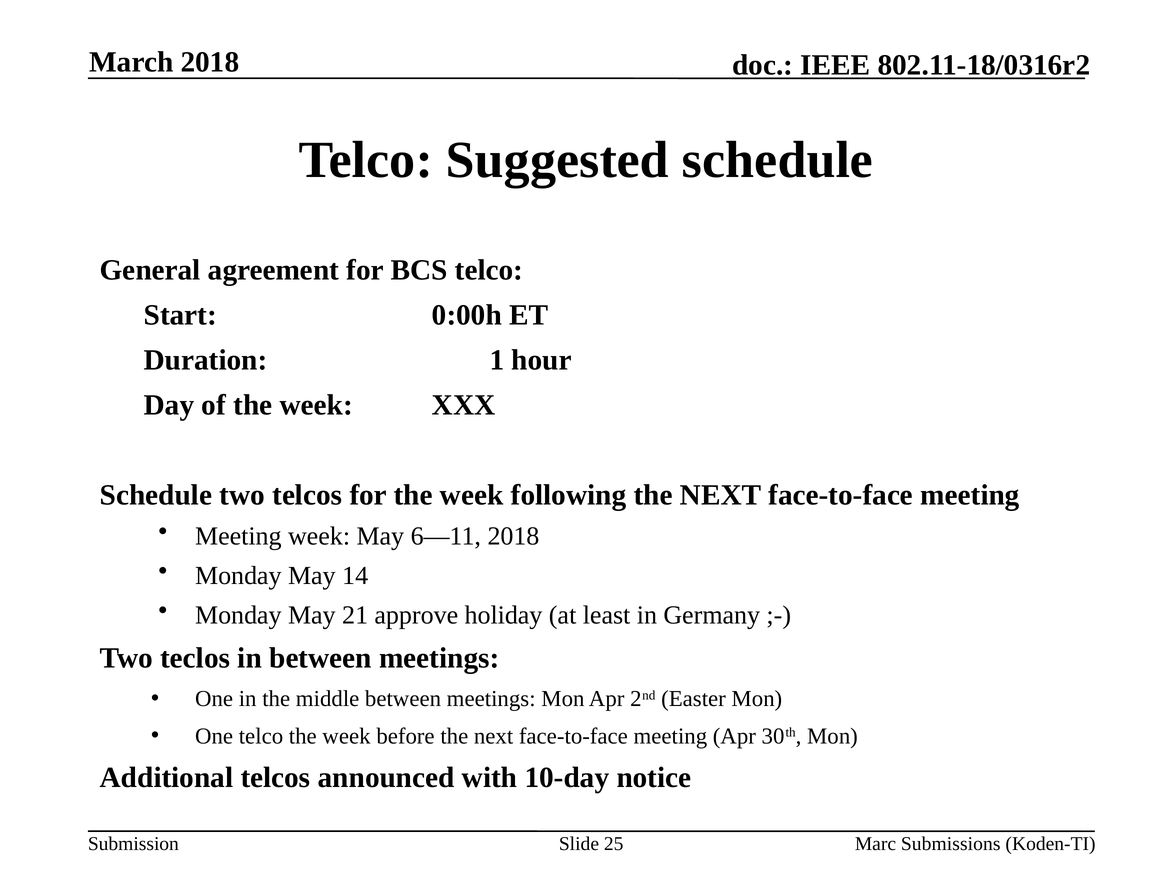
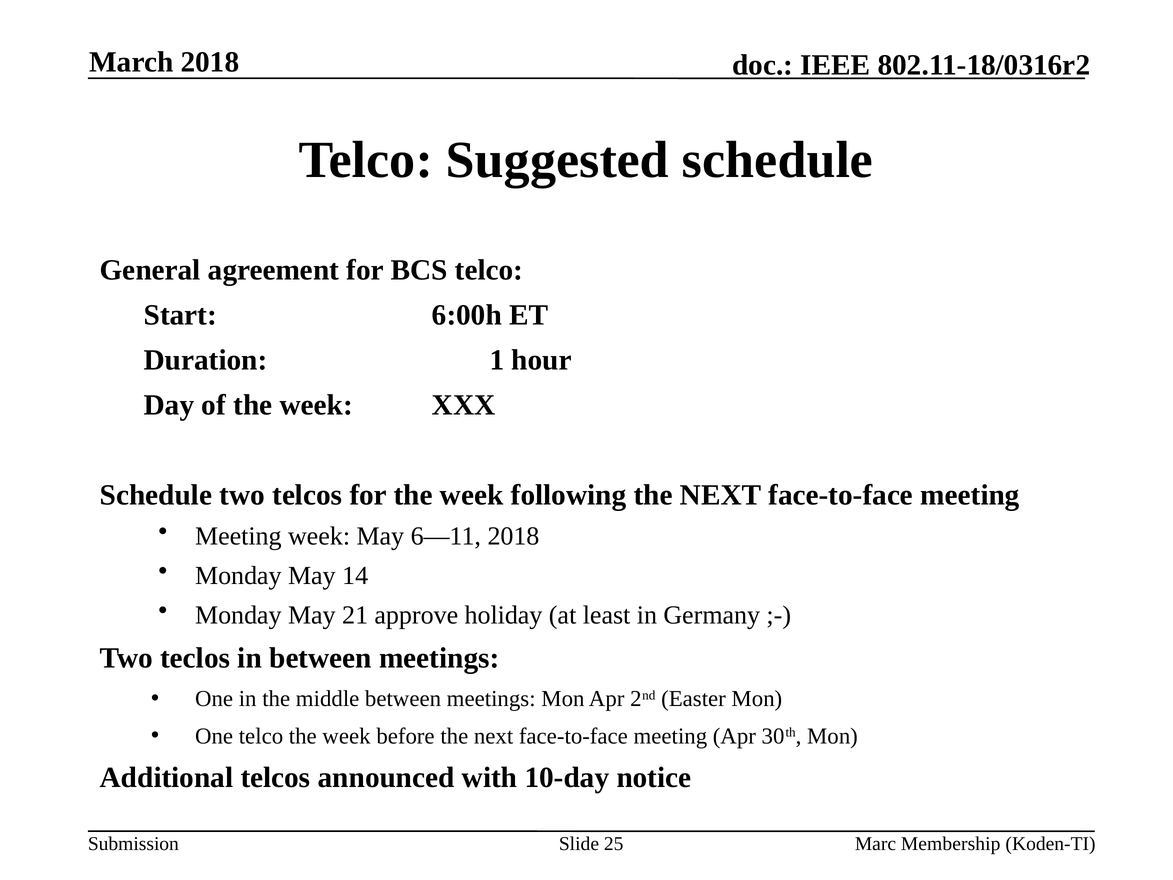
0:00h: 0:00h -> 6:00h (467, 315)
Submissions: Submissions -> Membership (951, 844)
